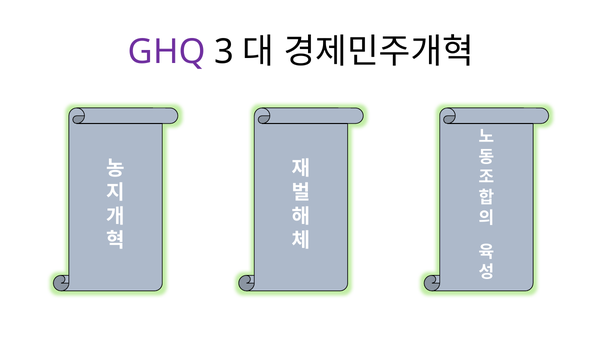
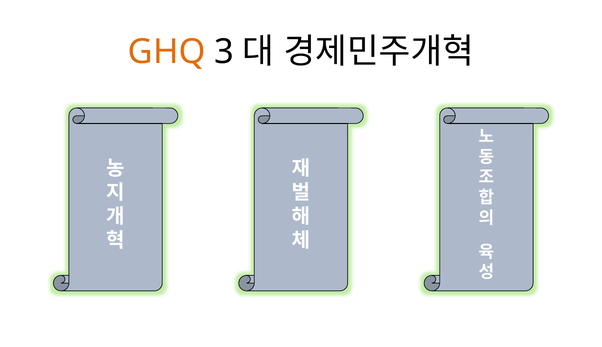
GHQ colour: purple -> orange (167, 52)
